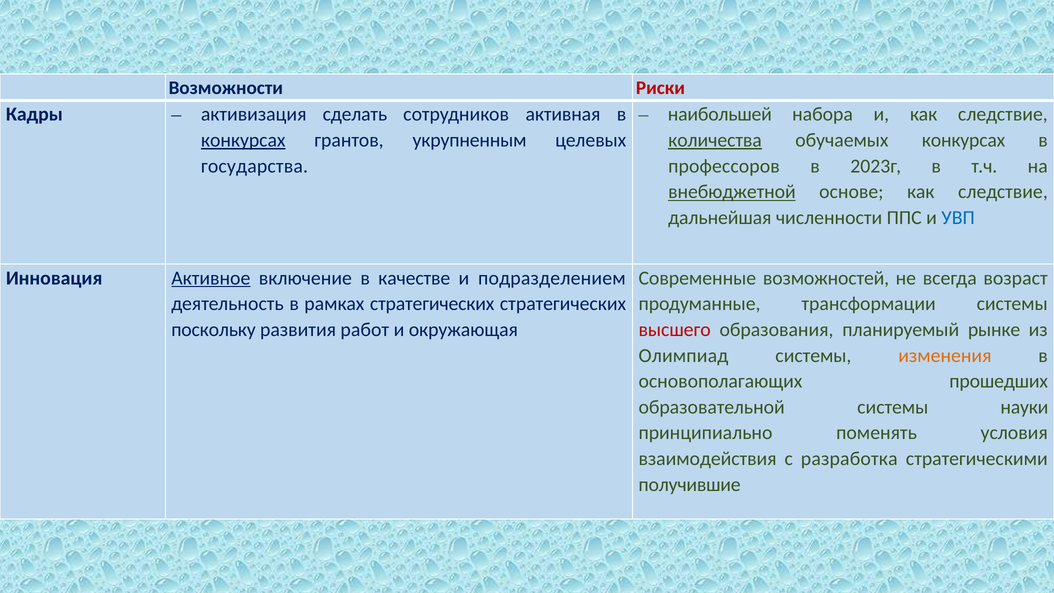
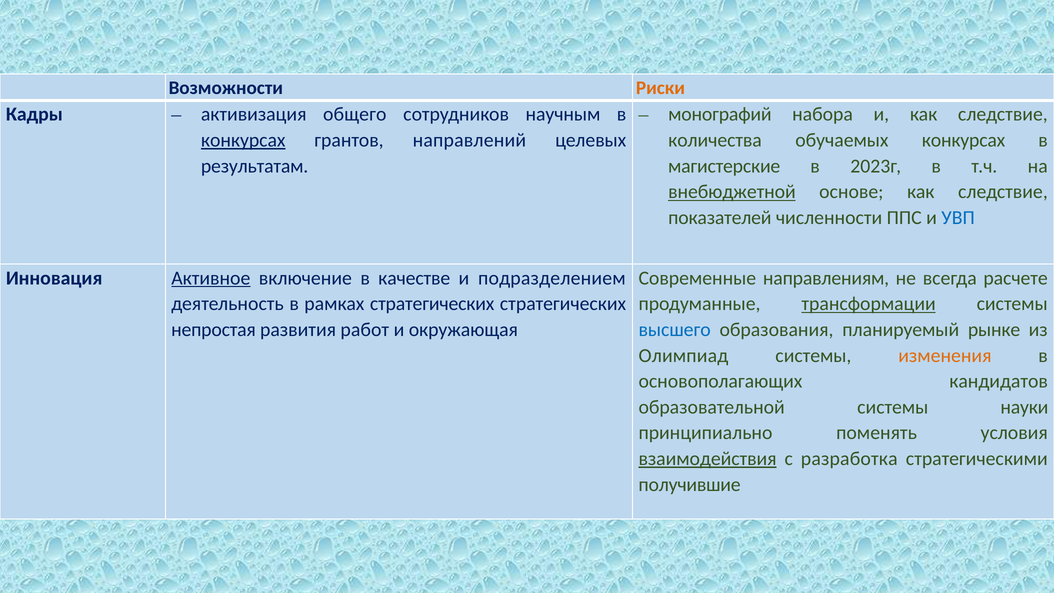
Риски colour: red -> orange (660, 88)
наибольшей: наибольшей -> монографий (720, 114)
сделать: сделать -> общего (355, 114)
активная: активная -> научным (563, 114)
укрупненным: укрупненным -> направлений (469, 140)
количества underline: present -> none (715, 140)
государства: государства -> результатам (255, 166)
профессоров: профессоров -> магистерские (724, 166)
дальнейшая: дальнейшая -> показателей (720, 218)
возможностей: возможностей -> направлениям (826, 278)
возраст: возраст -> расчете (1016, 278)
трансформации underline: none -> present (869, 304)
поскольку: поскольку -> непростая (214, 330)
высшего colour: red -> blue (675, 330)
прошедших: прошедших -> кандидатов (999, 381)
взаимодействия underline: none -> present (708, 459)
